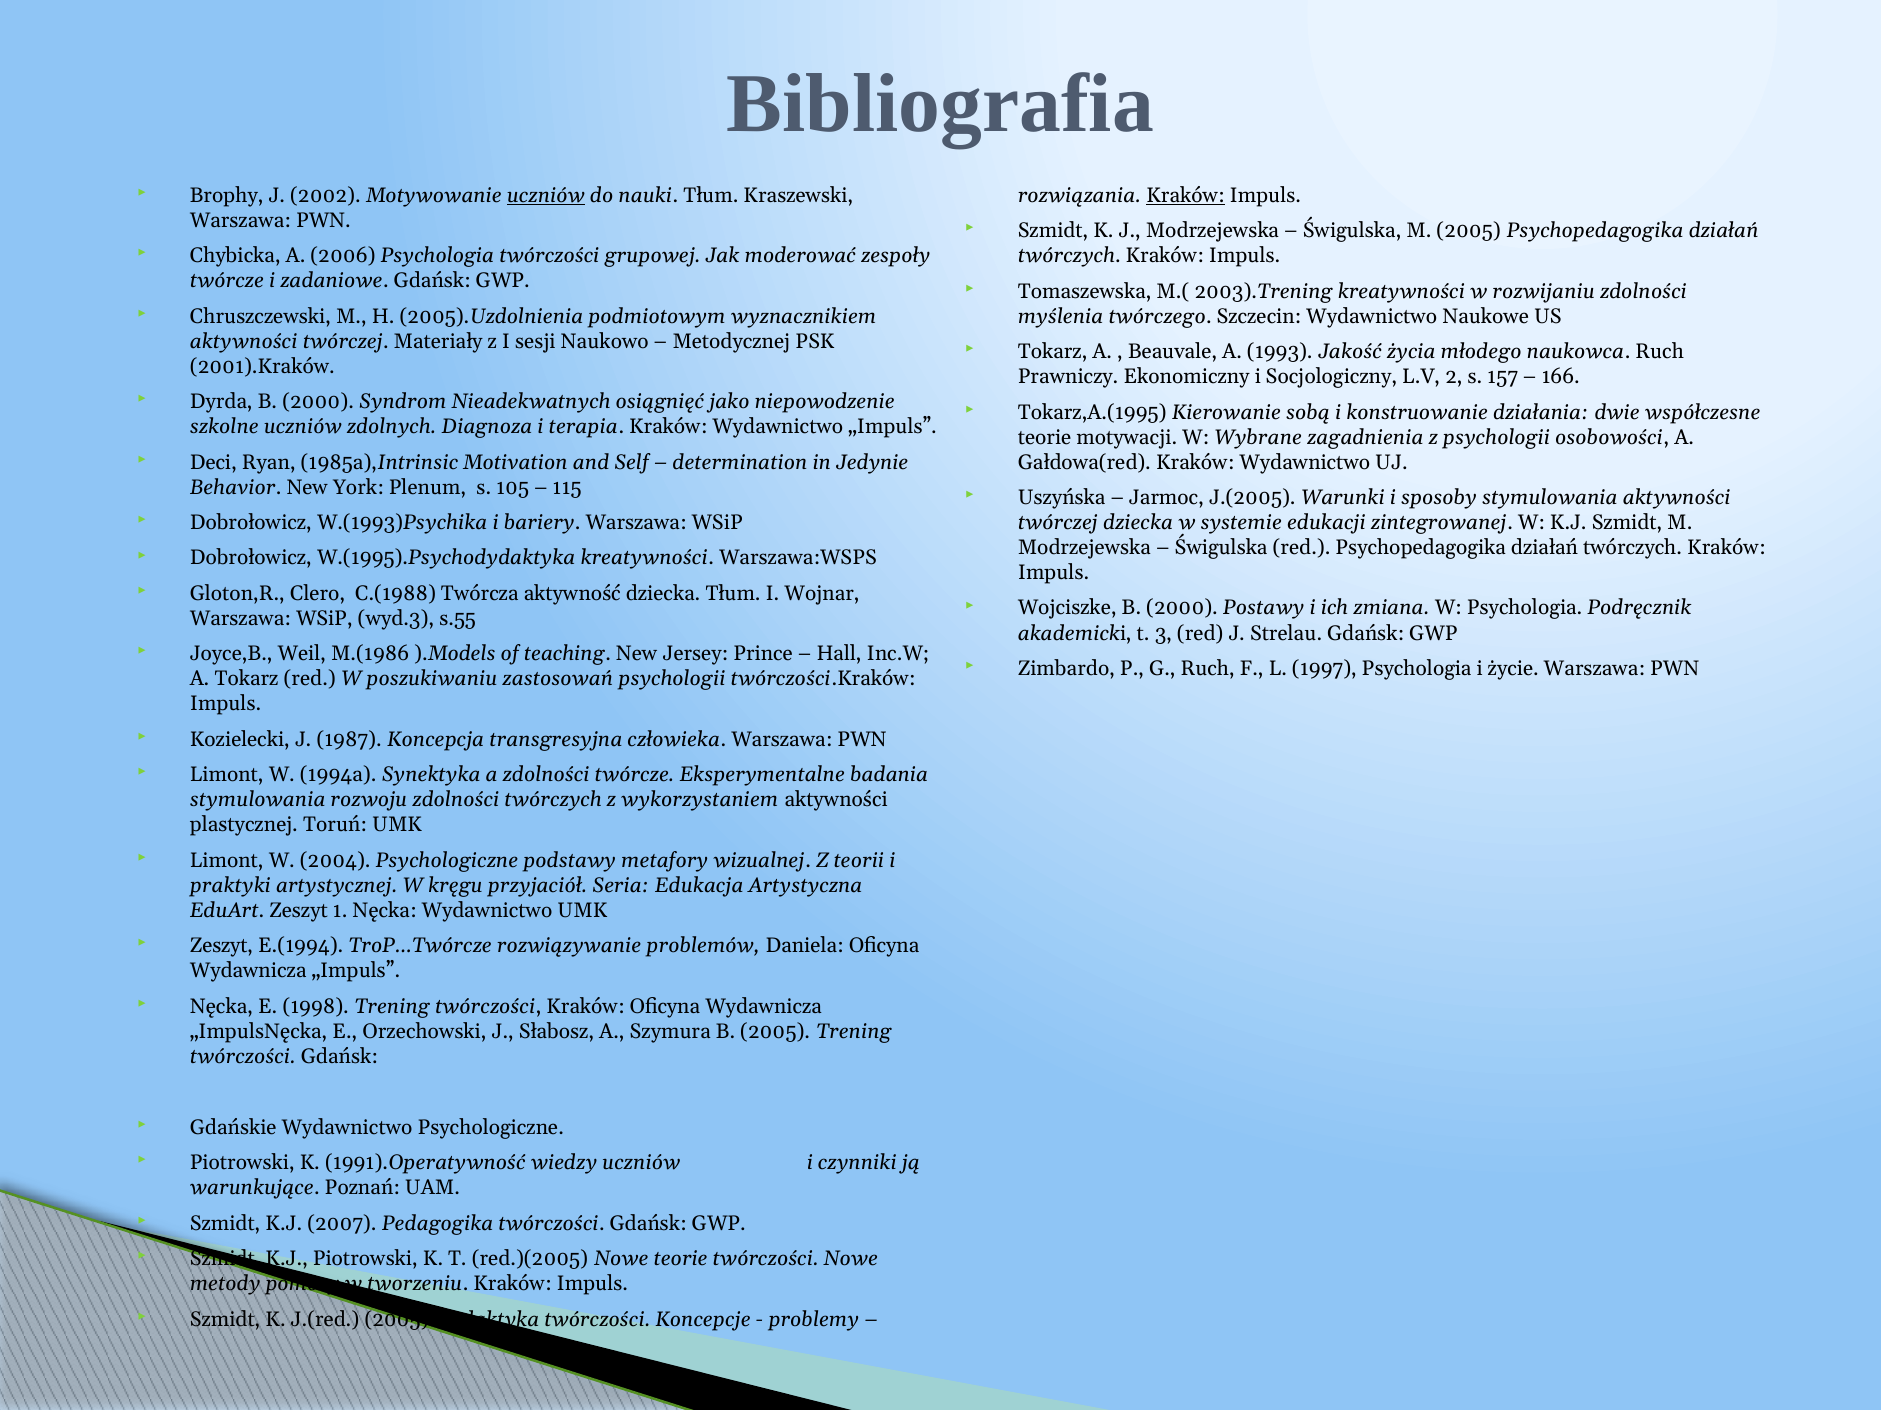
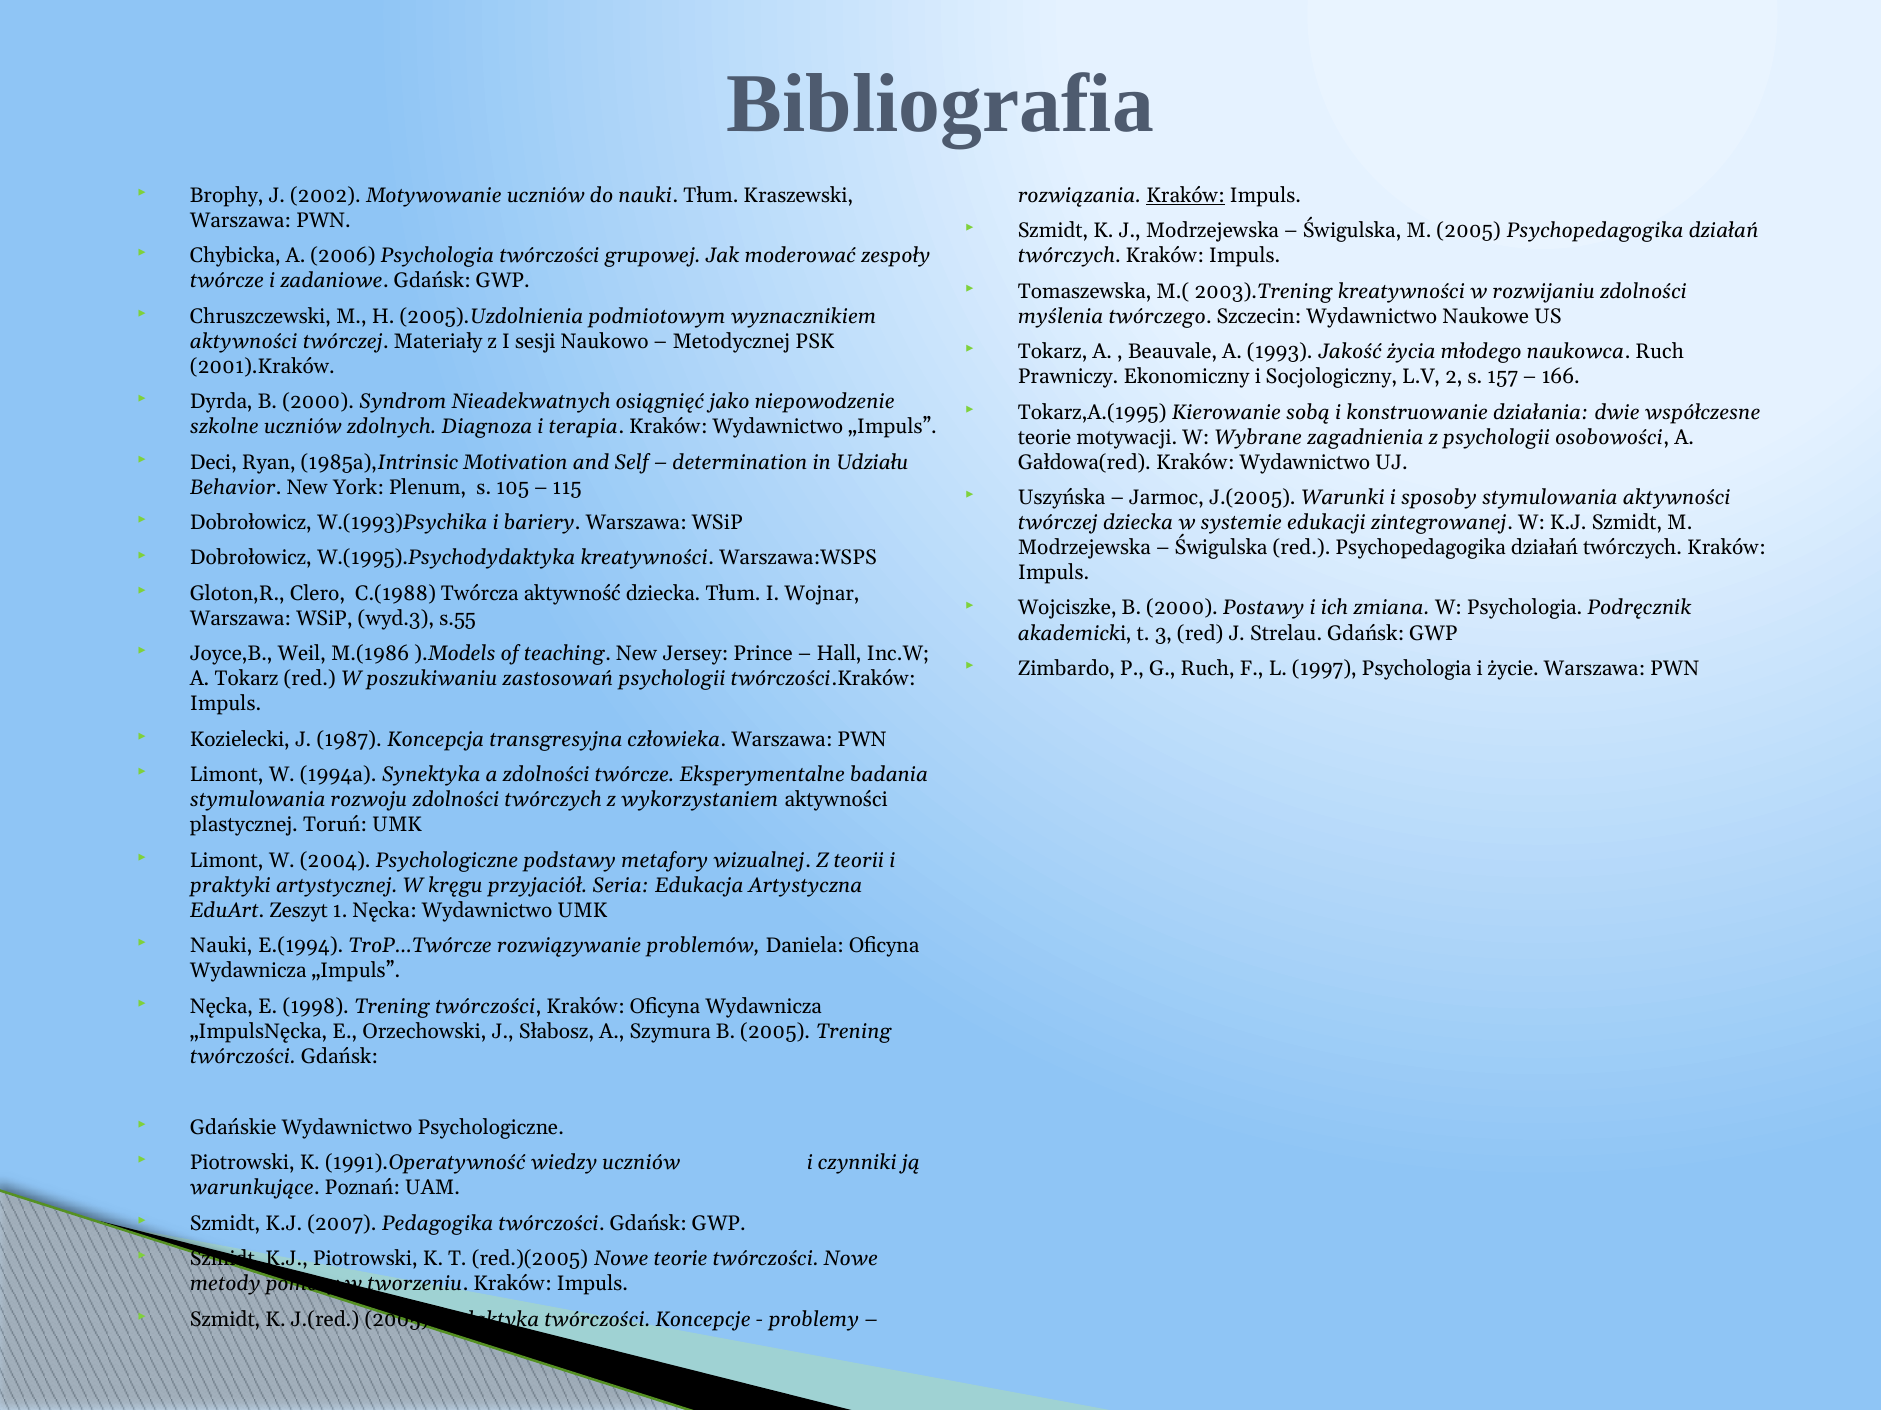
uczniów underline: present -> none (546, 195)
Jedynie: Jedynie -> Udziału (872, 462)
Zeszyt: Zeszyt -> Nauki (221, 946)
